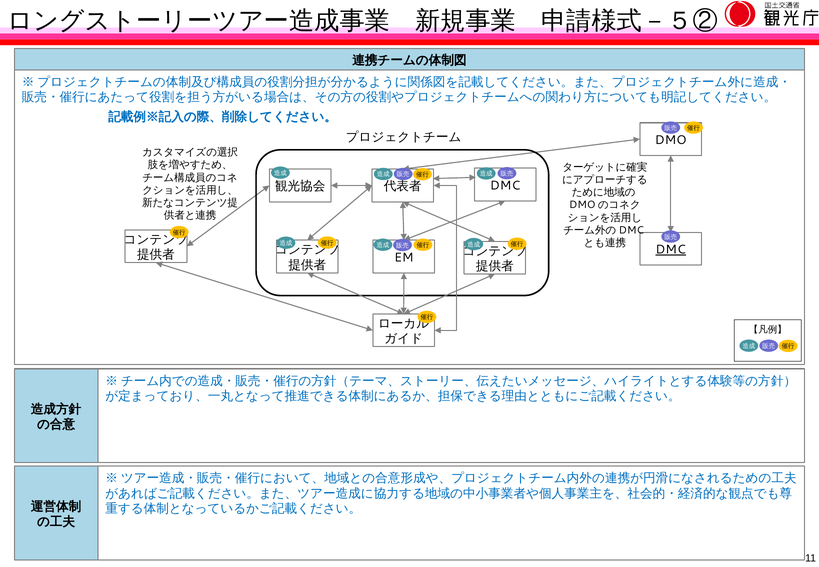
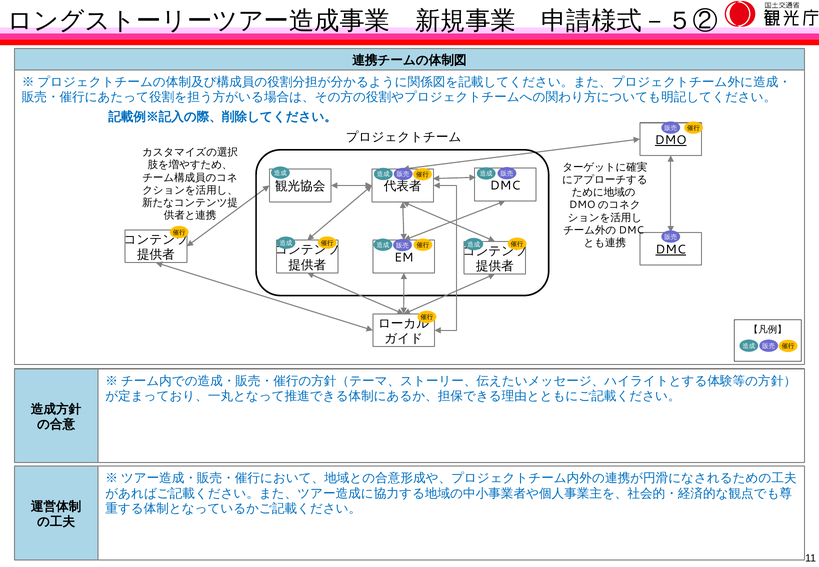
DMO underline: none -> present (671, 140)
